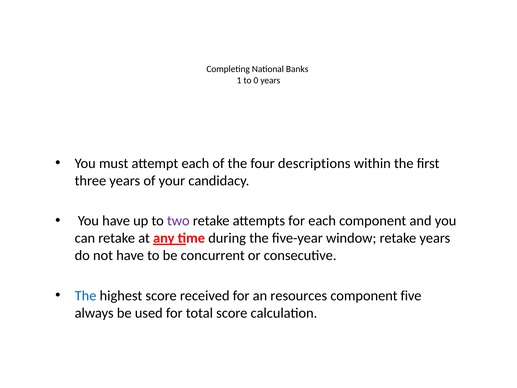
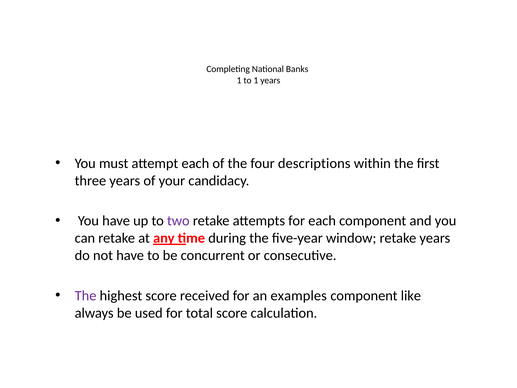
to 0: 0 -> 1 (256, 80)
The colour: blue -> purple (86, 296)
resources: resources -> examples (299, 296)
five: five -> like (411, 296)
